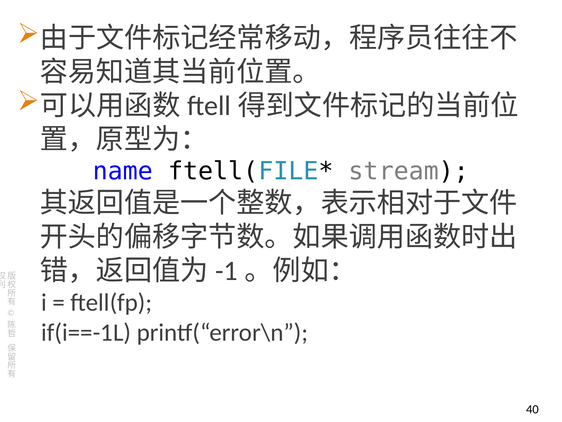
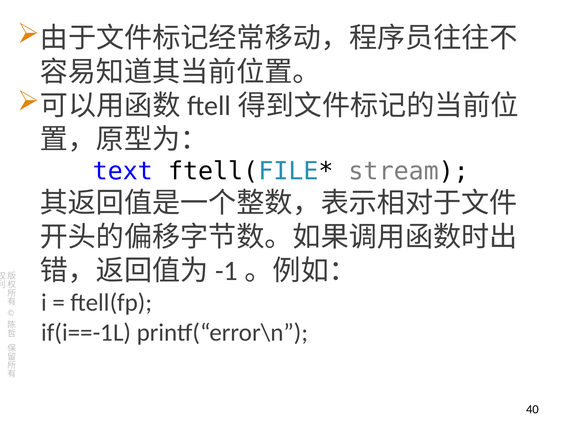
name: name -> text (123, 171)
